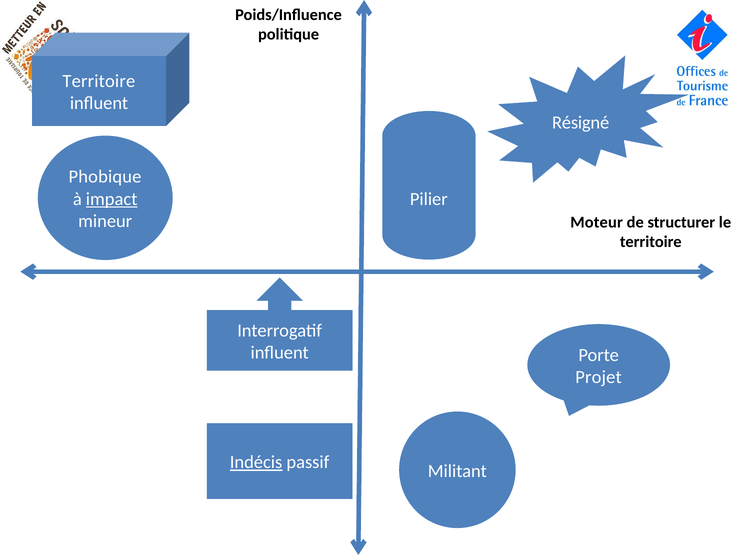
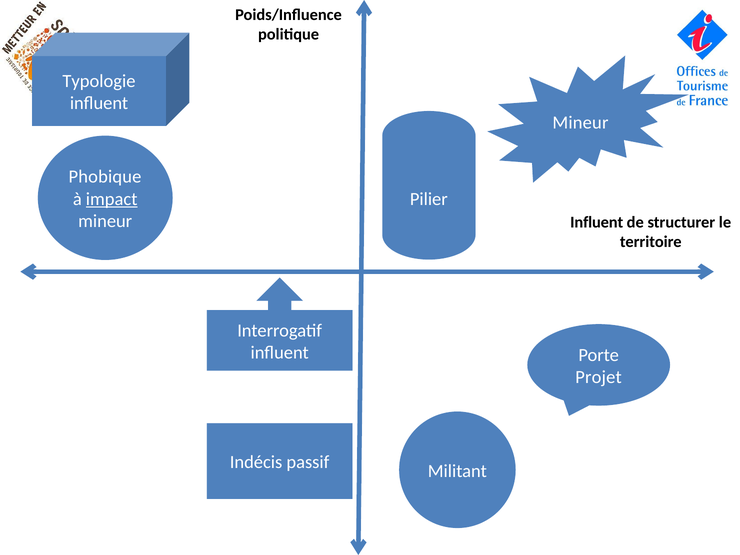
Territoire: Territoire -> Typologie (99, 81)
Résigné: Résigné -> Mineur (580, 122)
Moteur: Moteur -> Influent (597, 222)
Indécis underline: present -> none (256, 462)
